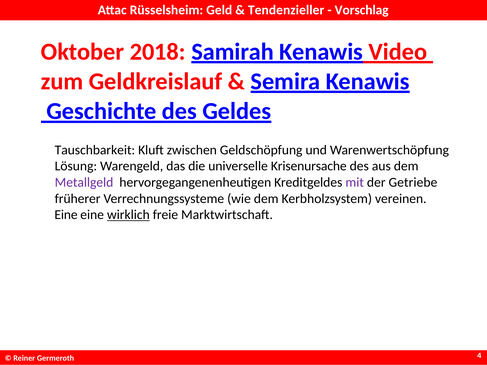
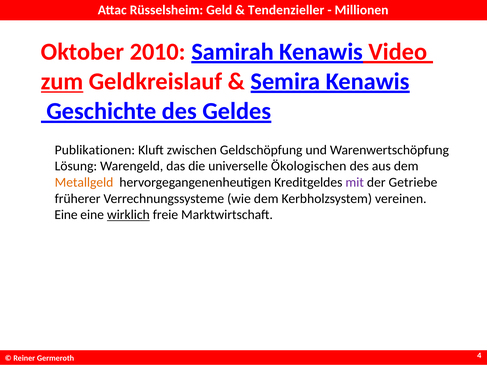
Vorschlag: Vorschlag -> Millionen (362, 10)
2018: 2018 -> 2010 (158, 52)
zum underline: none -> present (62, 82)
Tauschbarkeit: Tauschbarkeit -> Publikationen (95, 150)
Krisenursache: Krisenursache -> Ökologischen (309, 166)
Metallgeld colour: purple -> orange (84, 182)
